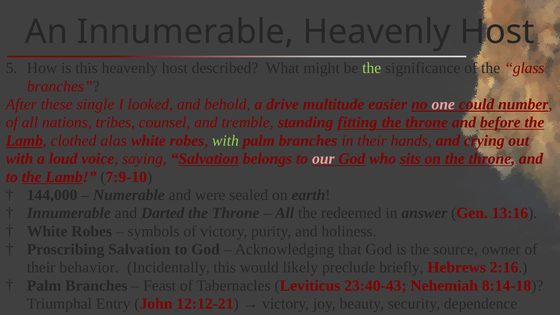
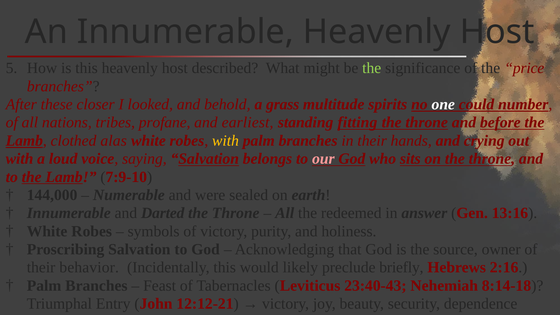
glass: glass -> price (524, 68)
single: single -> closer (96, 104)
drive: drive -> grass (283, 104)
easier: easier -> spirits (388, 104)
one colour: pink -> white (443, 104)
counsel: counsel -> profane (165, 123)
tremble: tremble -> earliest (248, 123)
with colour: light green -> yellow (225, 141)
